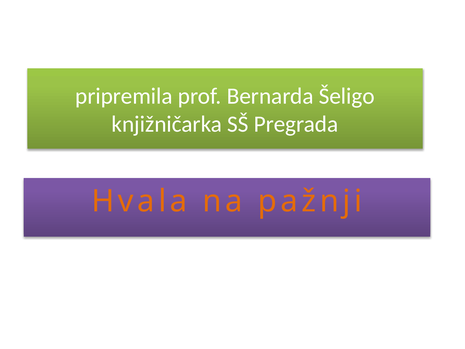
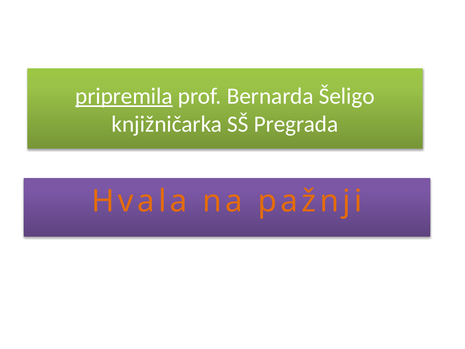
pripremila underline: none -> present (124, 96)
